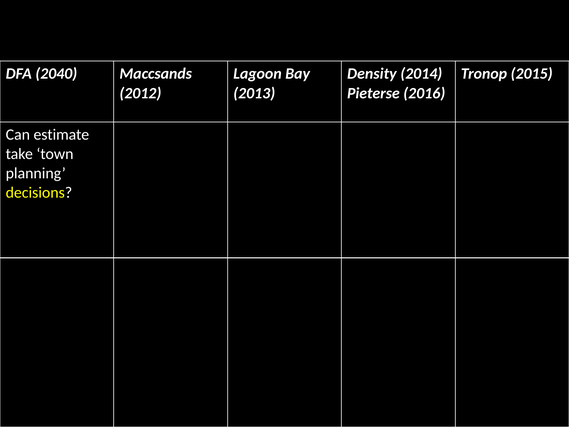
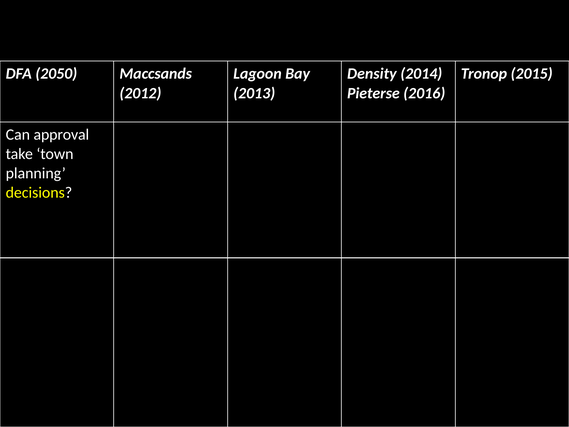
2040: 2040 -> 2050 (56, 74)
estimate: estimate -> approval (61, 135)
